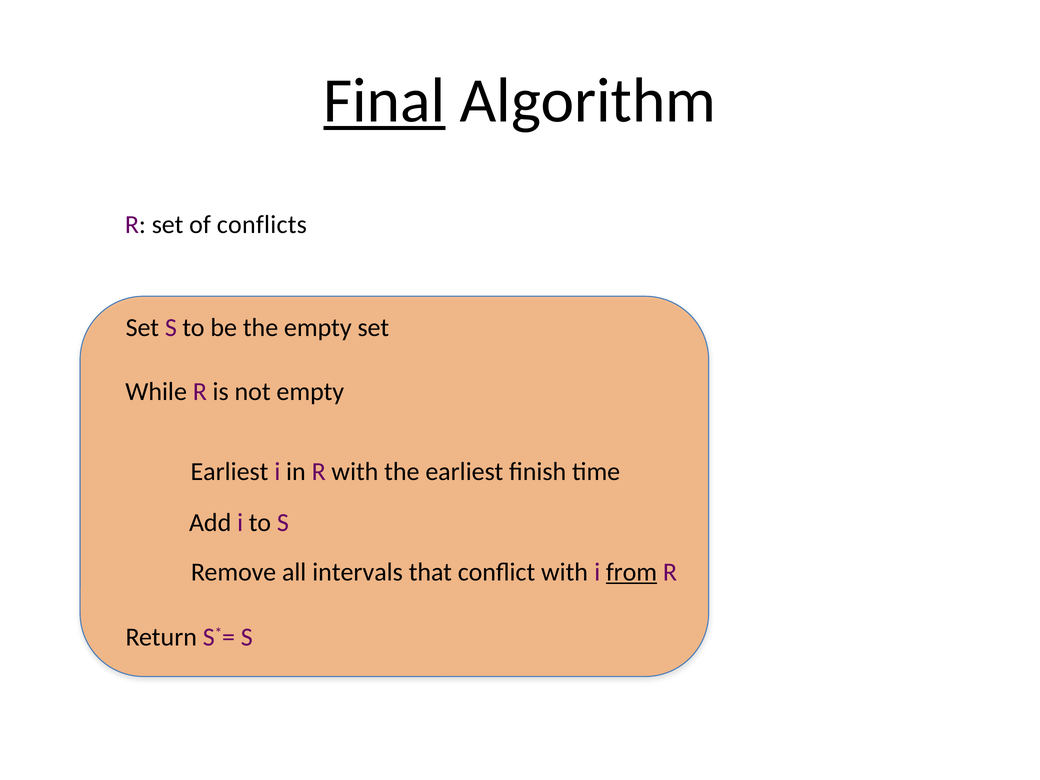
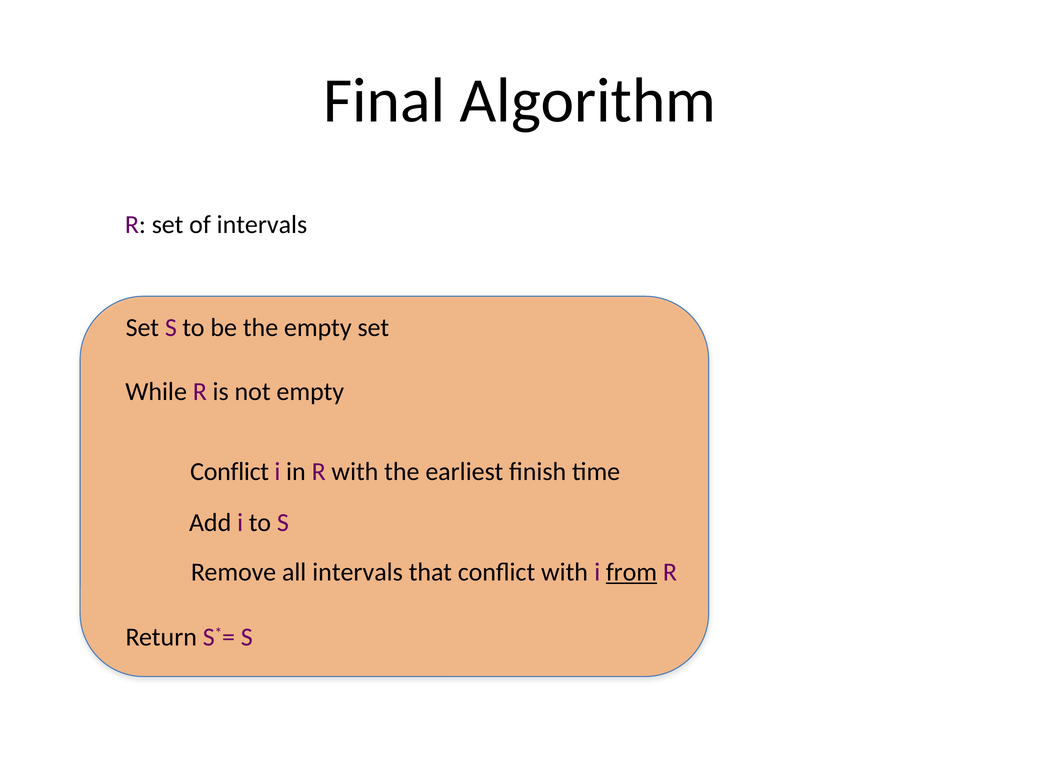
Final underline: present -> none (384, 101)
of conflicts: conflicts -> intervals (262, 225)
Earliest: Earliest -> Conflict (230, 472)
